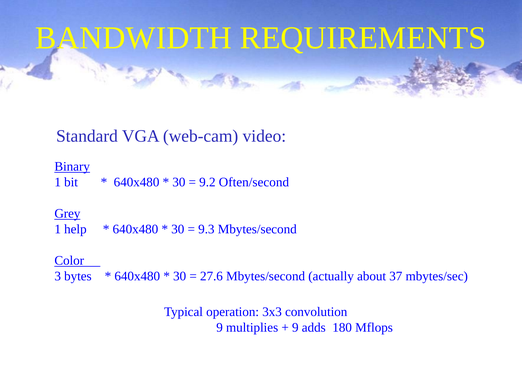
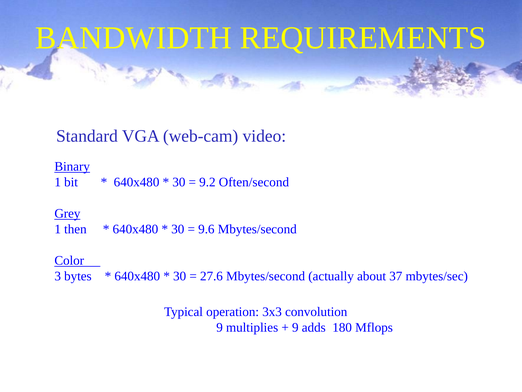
help: help -> then (75, 229)
9.3: 9.3 -> 9.6 (206, 229)
